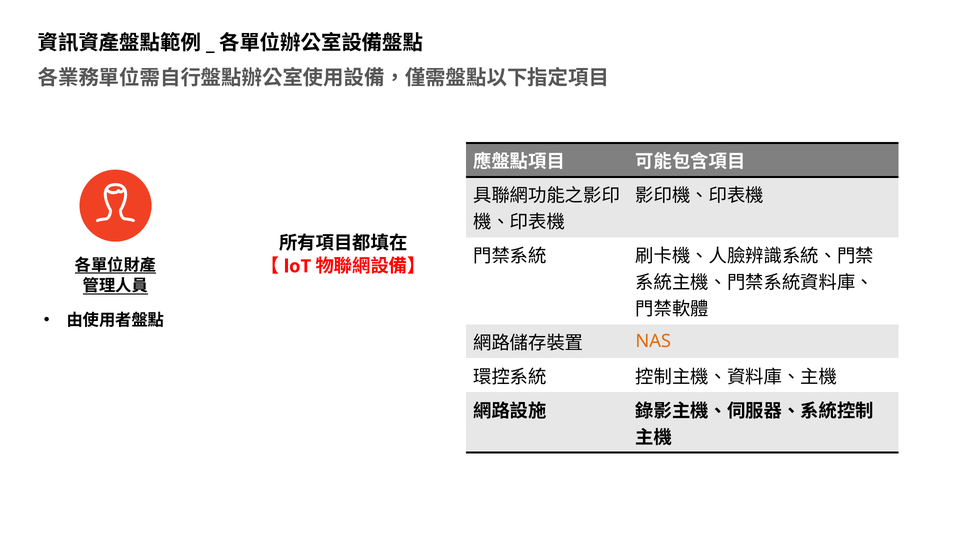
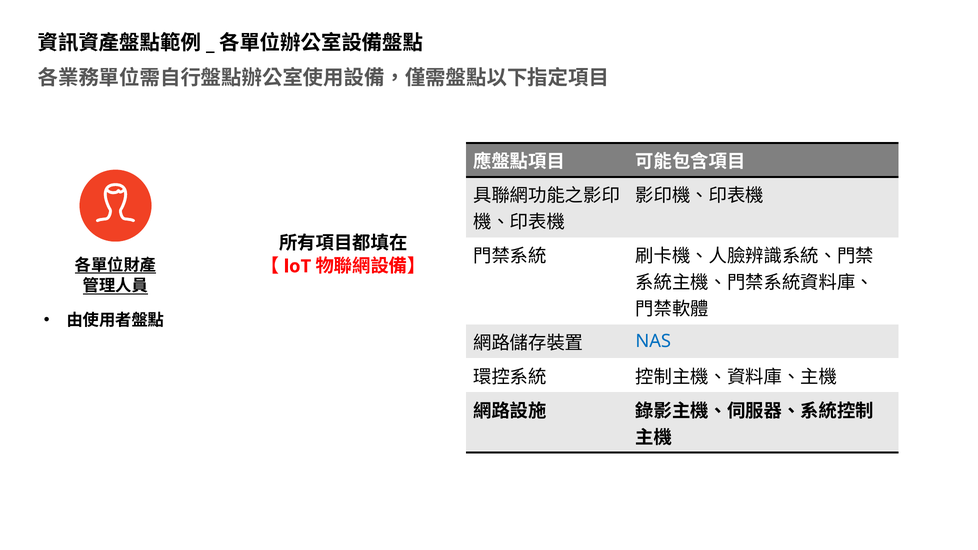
NAS colour: orange -> blue (653, 342)
